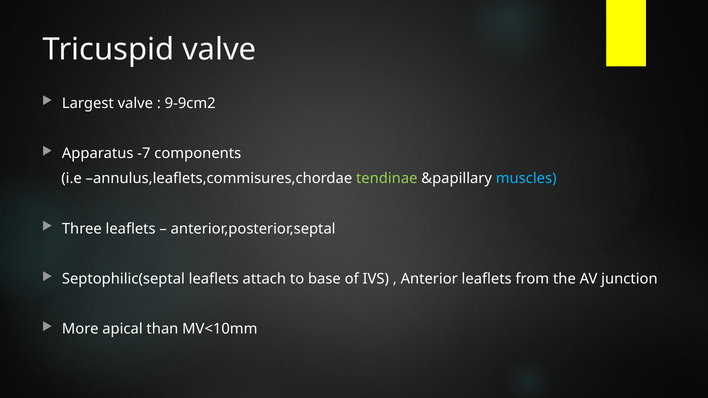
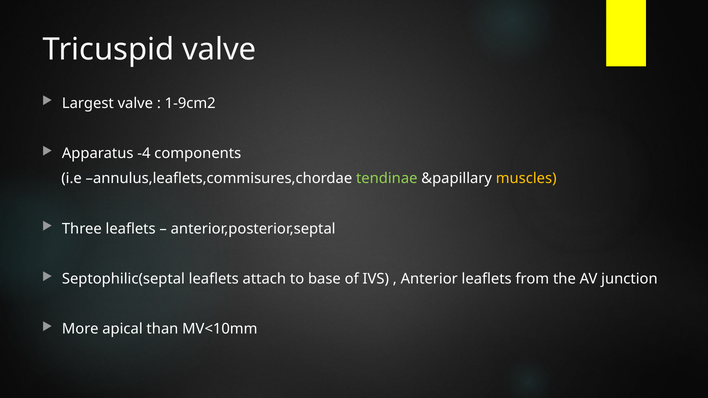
9-9cm2: 9-9cm2 -> 1-9cm2 (190, 103)
-7: -7 -> -4 (144, 153)
muscles colour: light blue -> yellow (526, 179)
